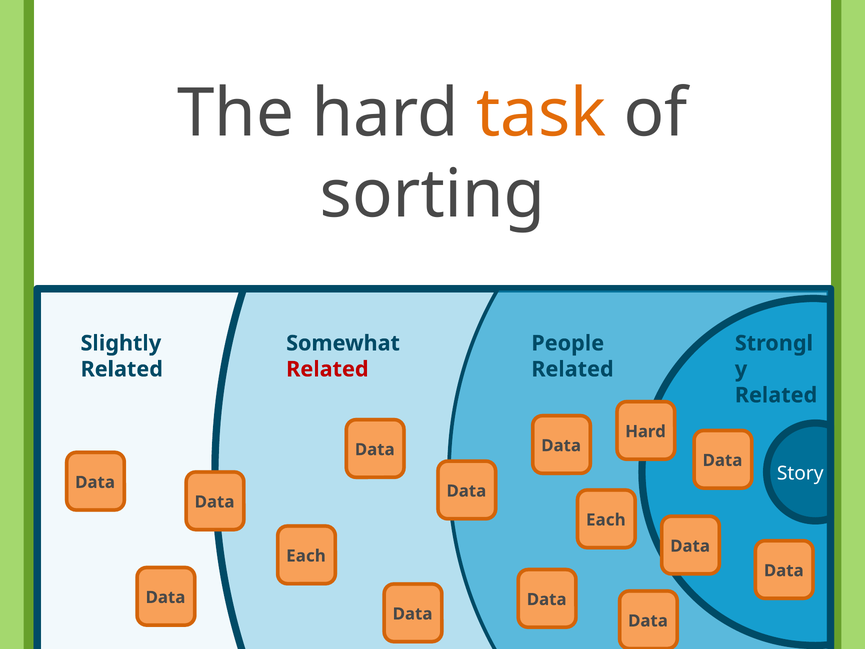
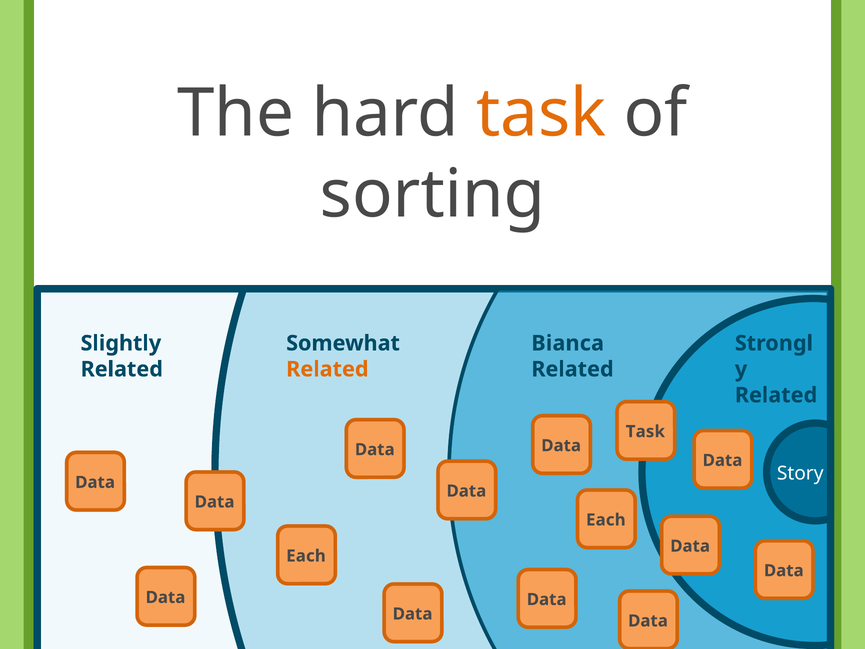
People: People -> Bianca (568, 343)
Related colour: red -> orange (327, 369)
Hard: Hard -> Task (645, 431)
